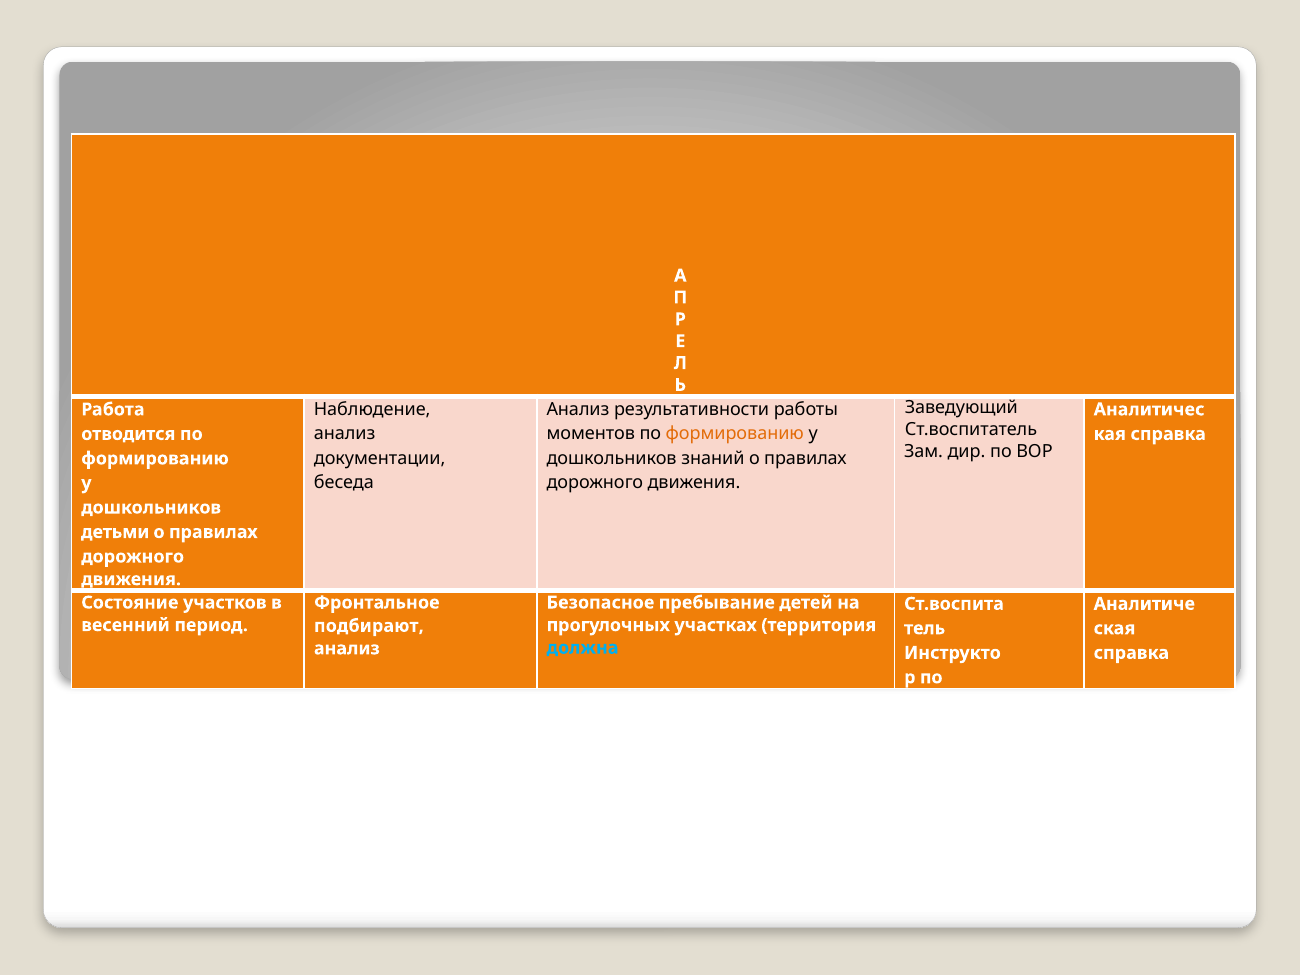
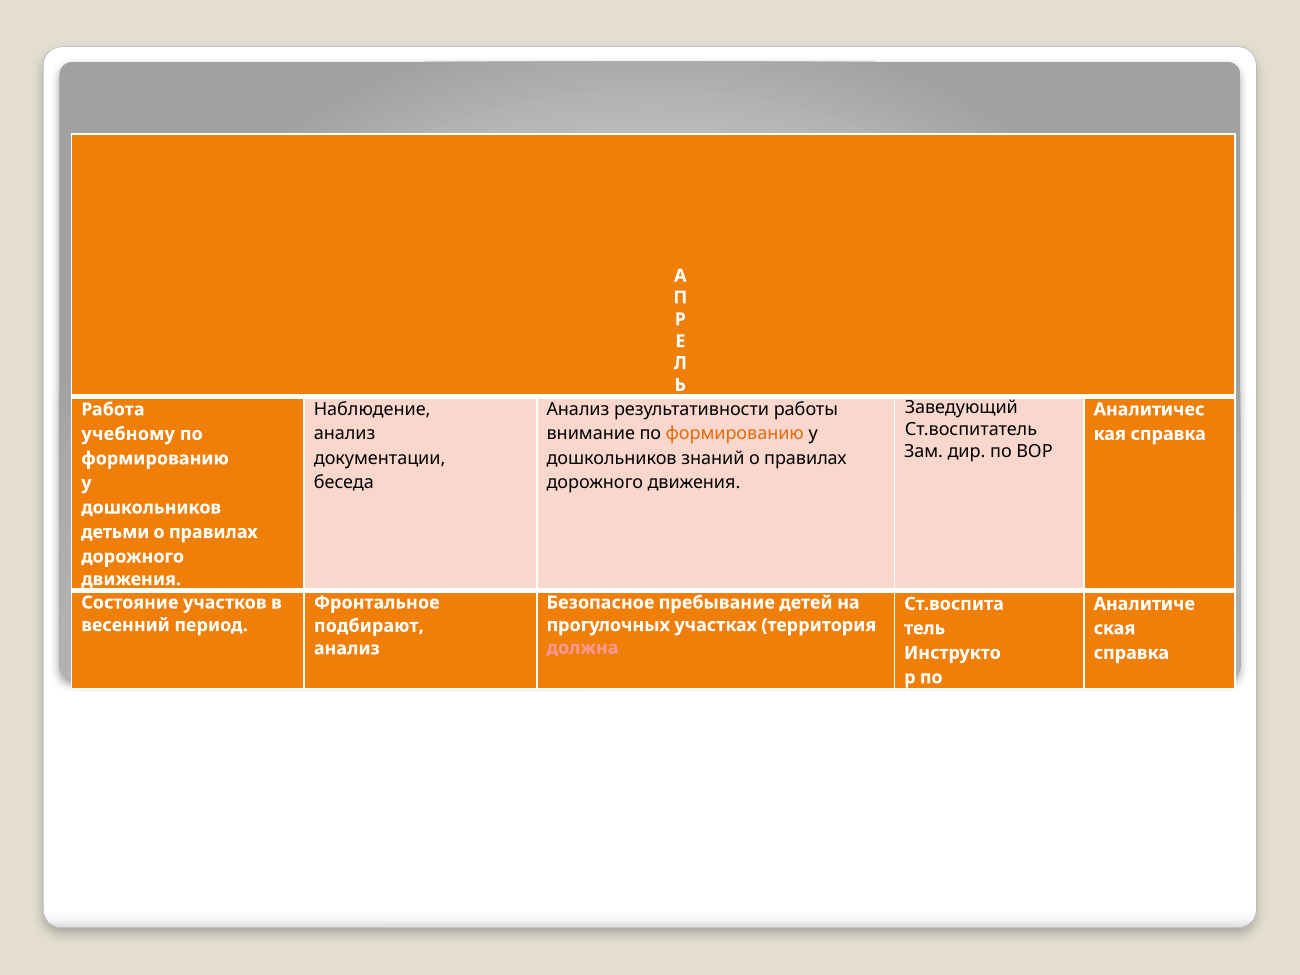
моментов: моментов -> внимание (591, 434)
отводится: отводится -> учебному (128, 434)
должна colour: light blue -> pink (583, 648)
